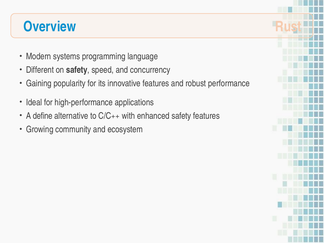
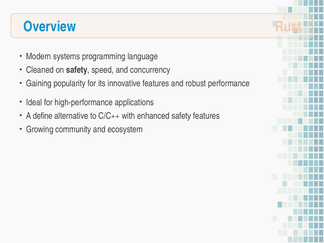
Different: Different -> Cleaned (40, 70)
